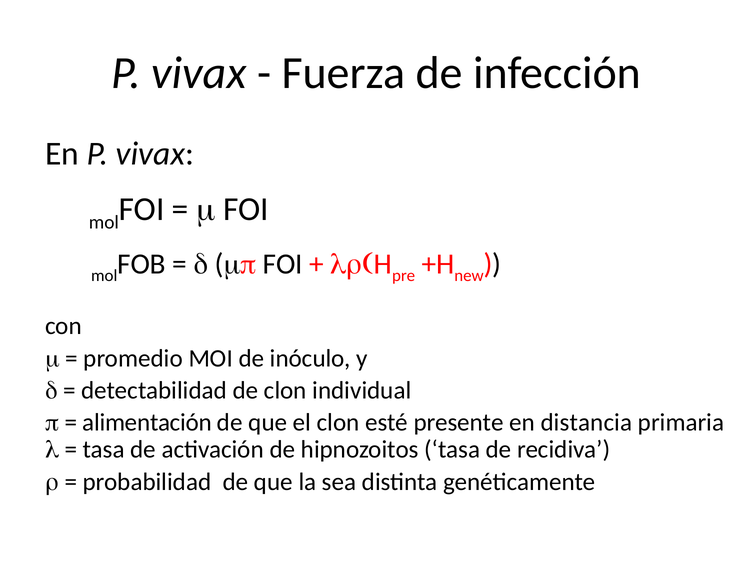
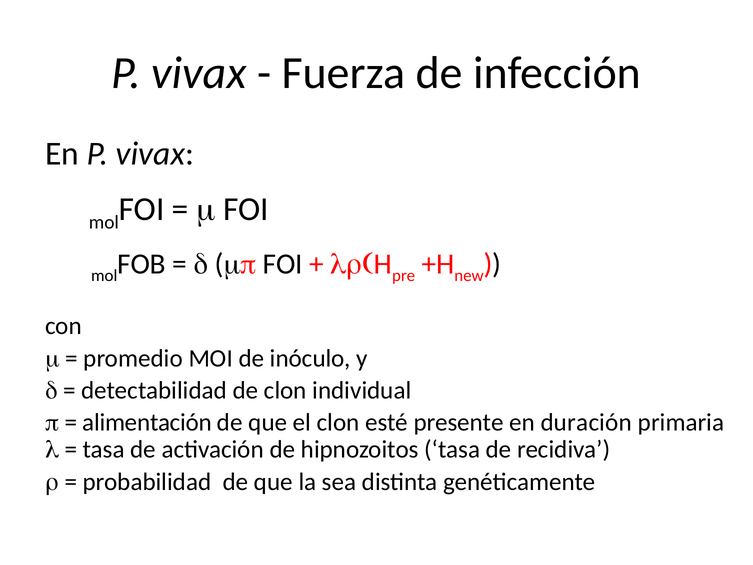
distancia: distancia -> duración (586, 422)
